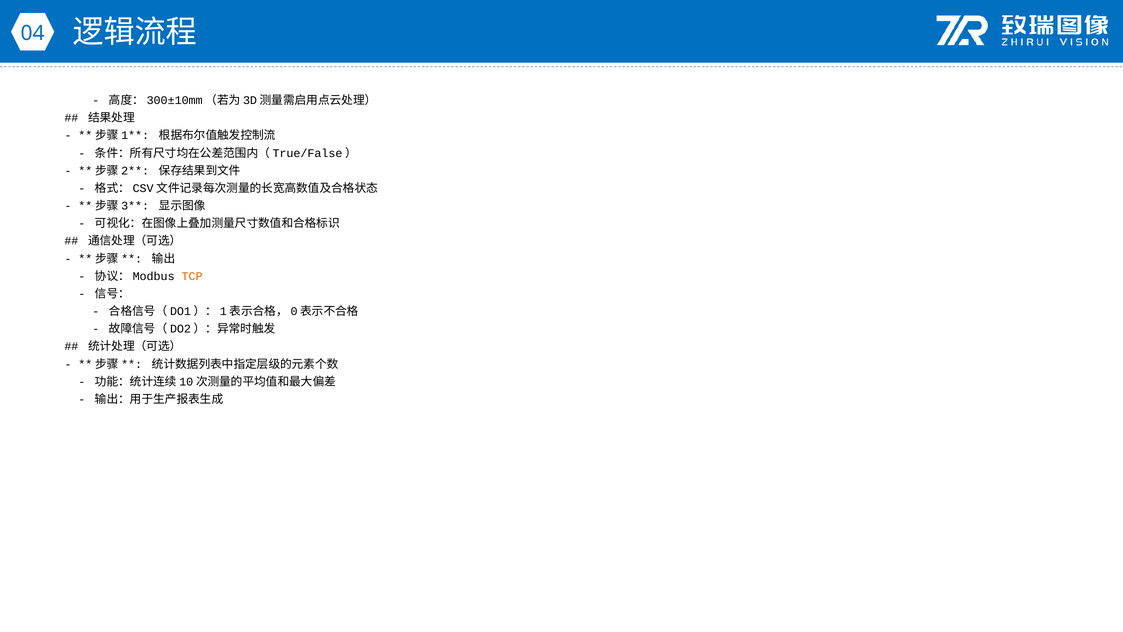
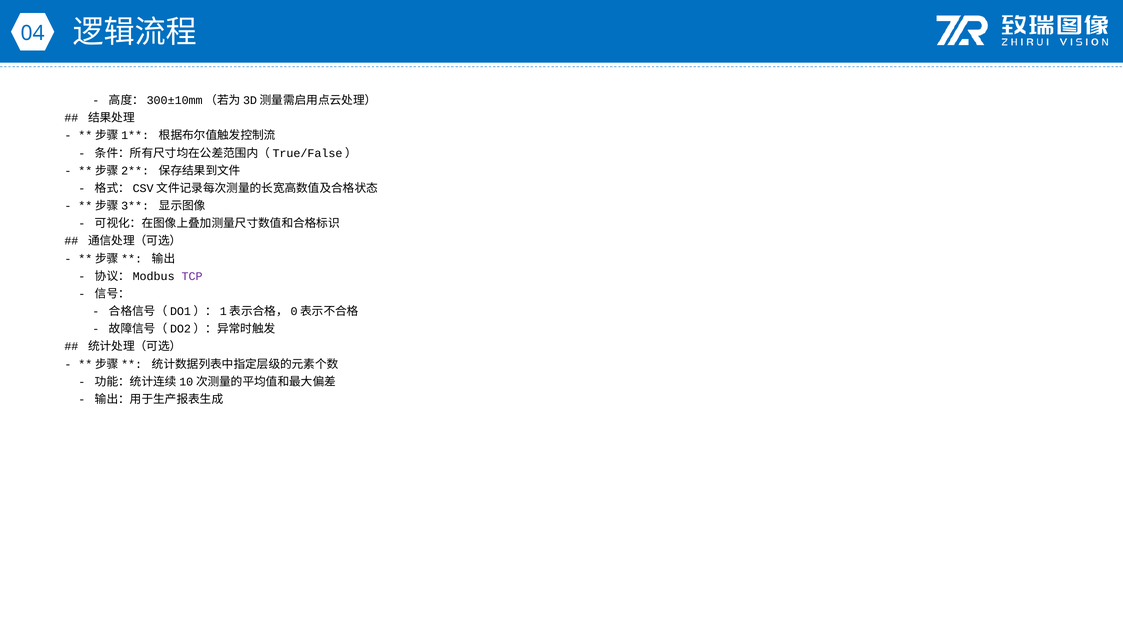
TCP colour: orange -> purple (192, 276)
